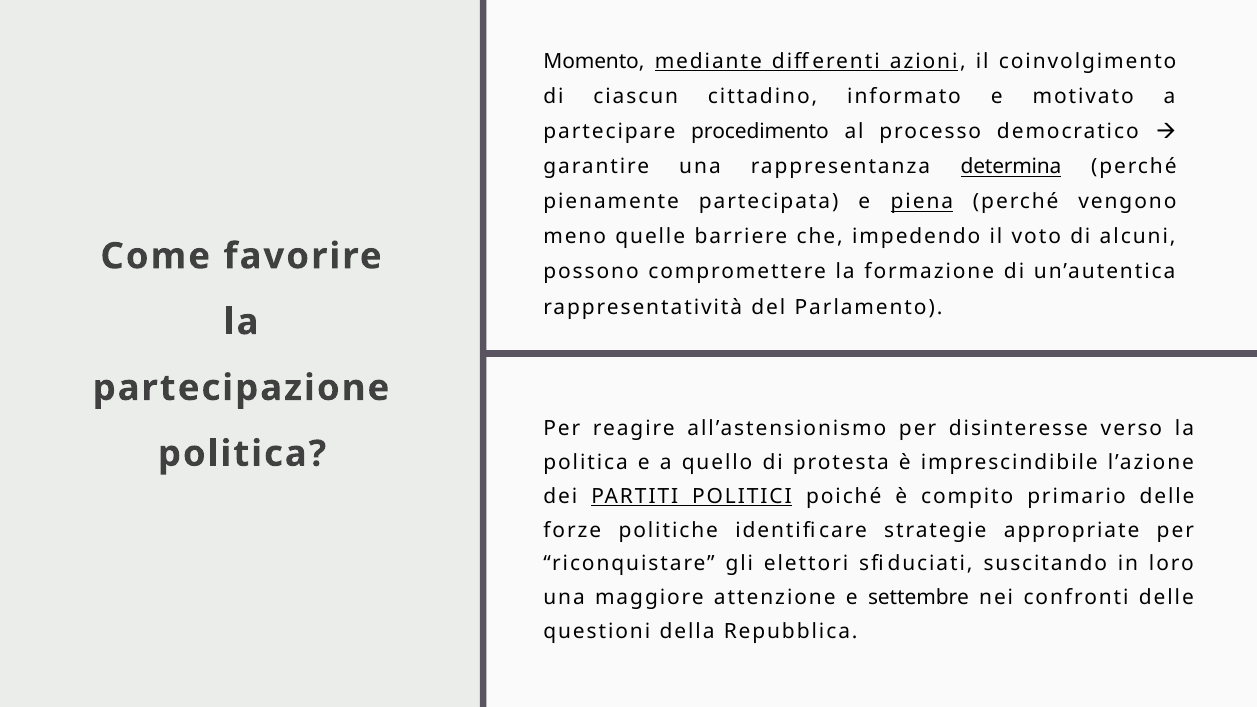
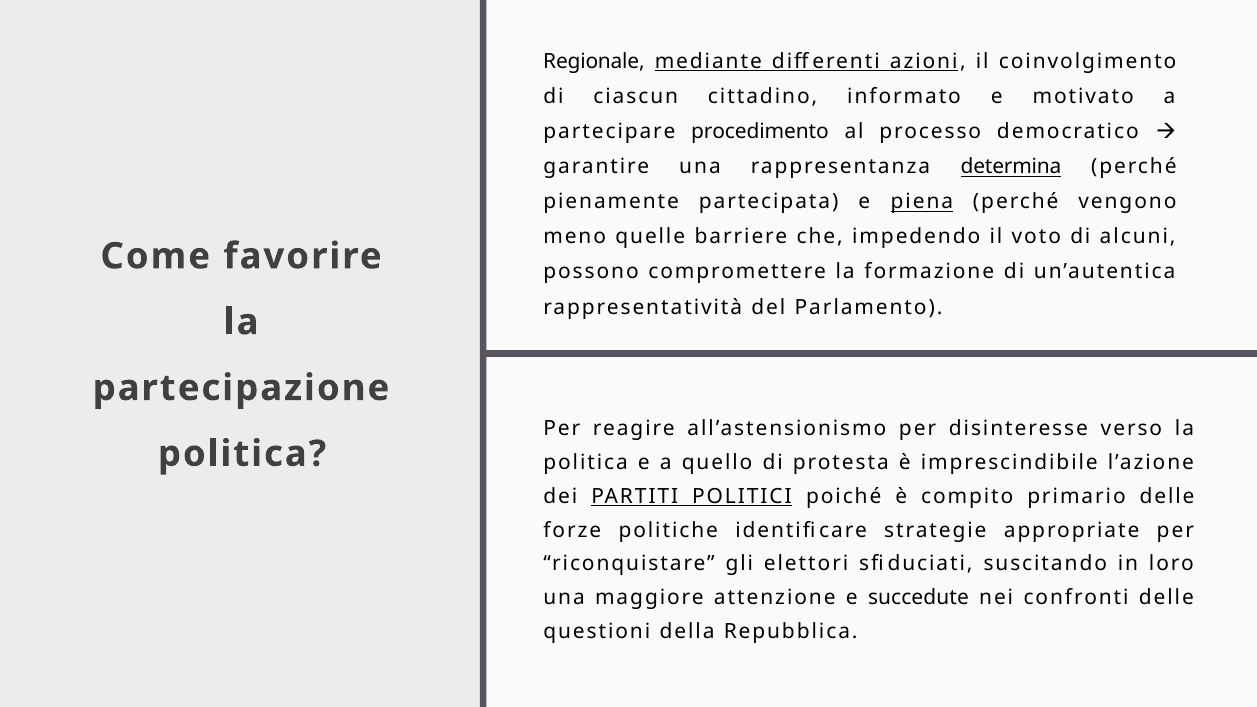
Momento: Momento -> Regionale (594, 61)
settembre: settembre -> succedute (918, 598)
